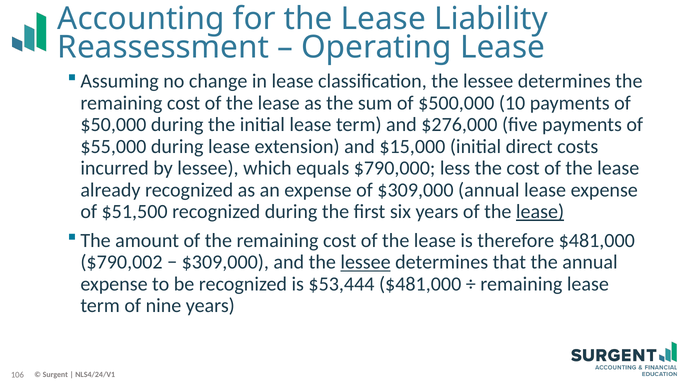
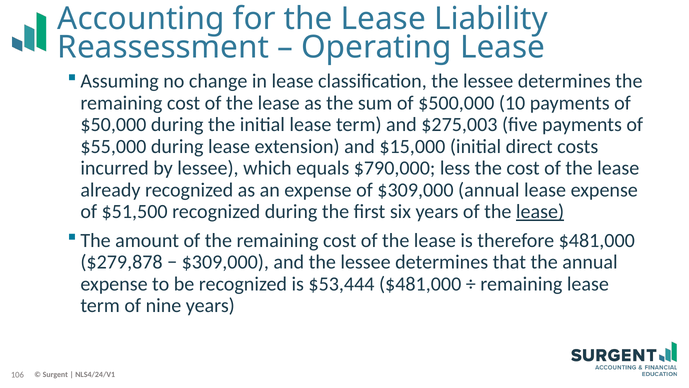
$276,000: $276,000 -> $275,003 (459, 125)
$790,002: $790,002 -> $279,878 (122, 262)
lessee underline: present -> none (366, 262)
